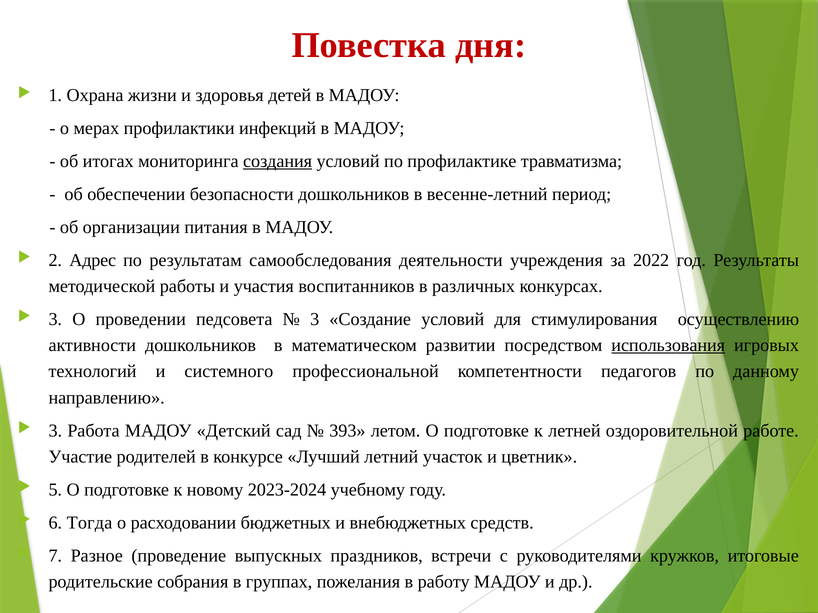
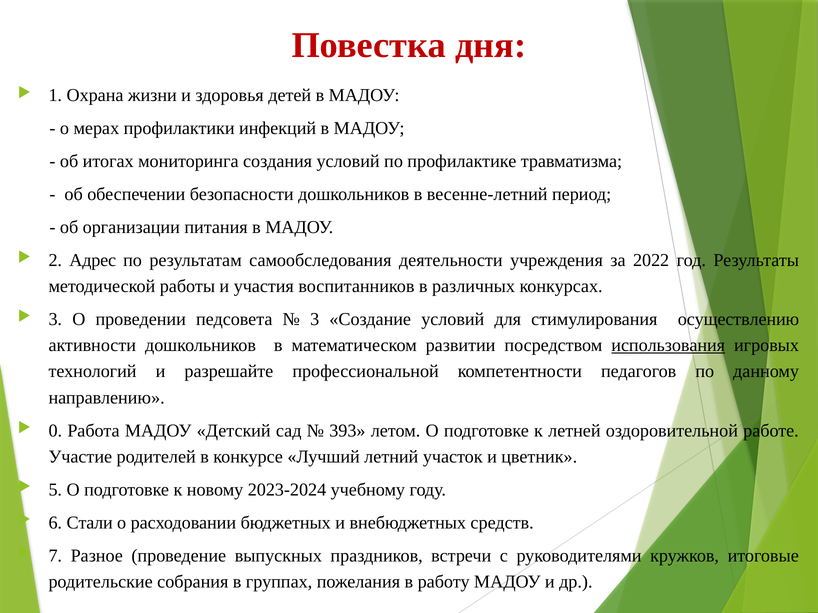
создания underline: present -> none (278, 161)
системного: системного -> разрешайте (229, 372)
3: 3 -> 0 (55, 431)
Тогда: Тогда -> Стали (90, 523)
